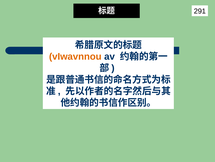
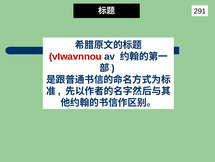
vIwavnnou colour: orange -> red (75, 56)
